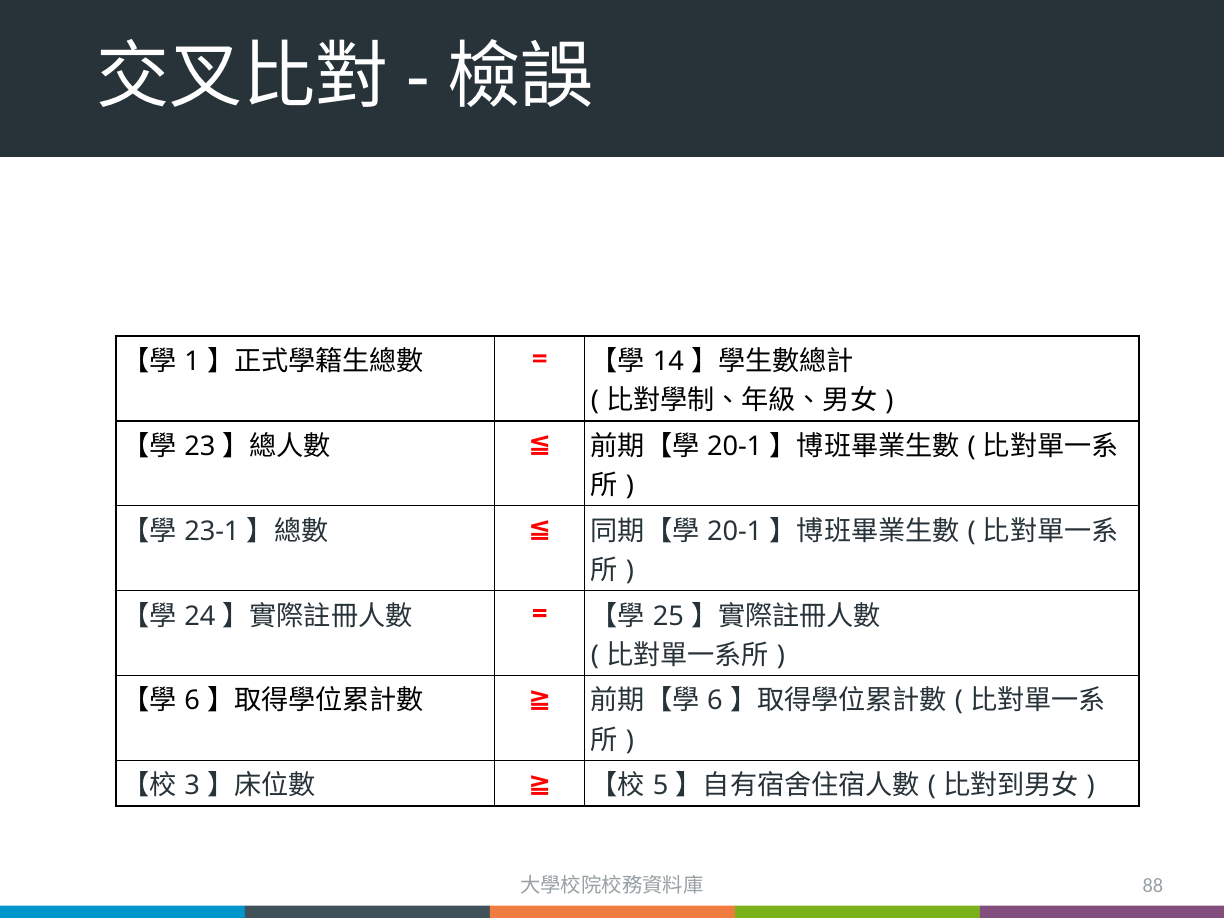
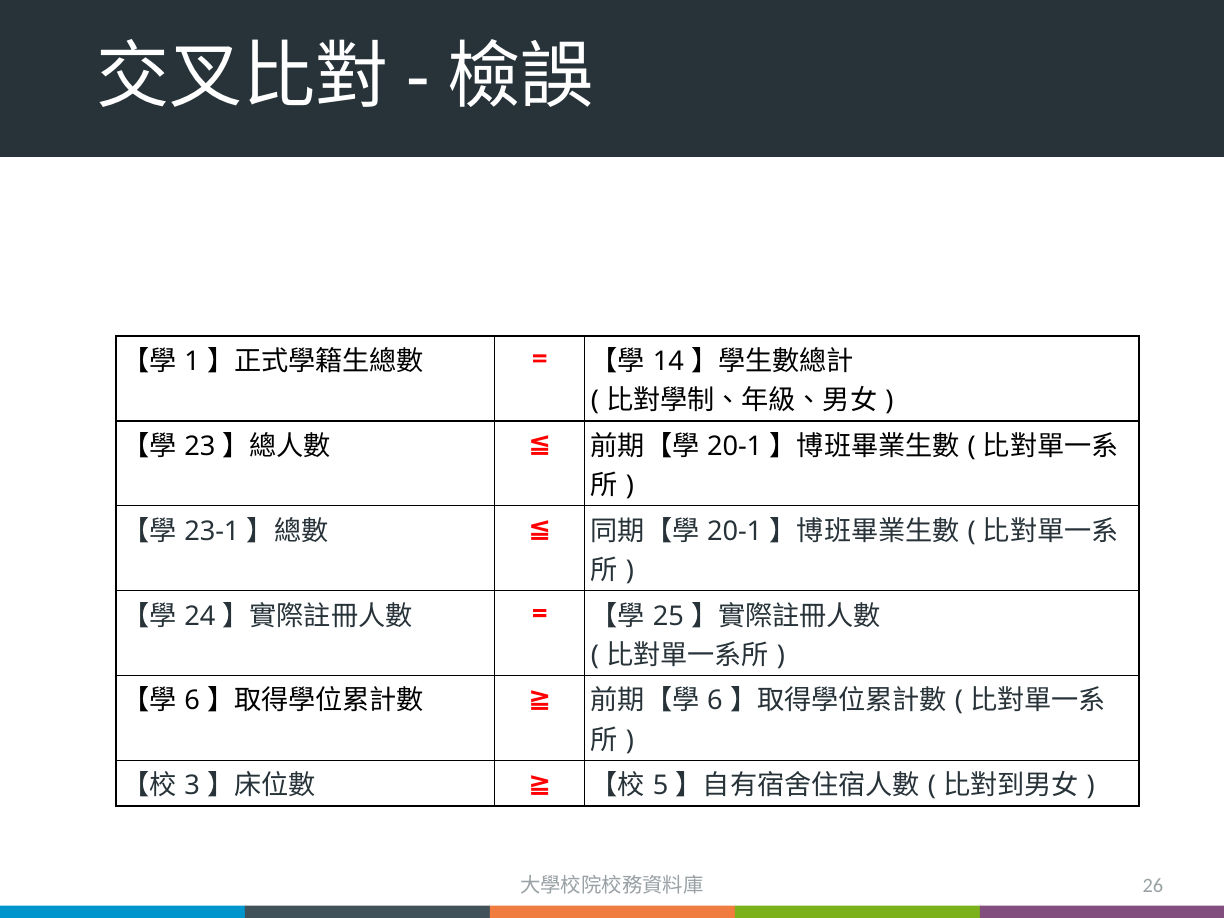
88: 88 -> 26 (1153, 886)
